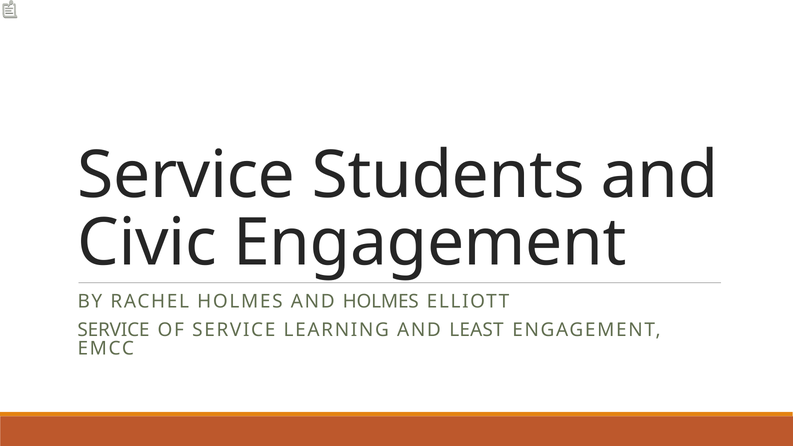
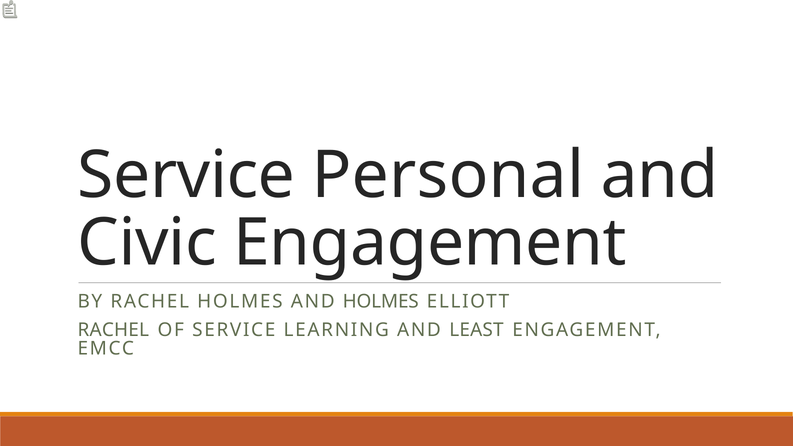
Students: Students -> Personal (448, 176)
SERVICE: SERVICE -> RACHEL (113, 330)
